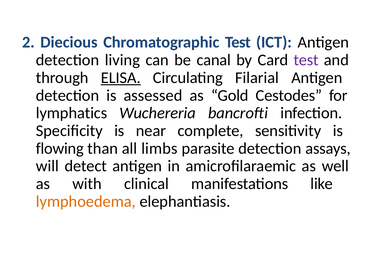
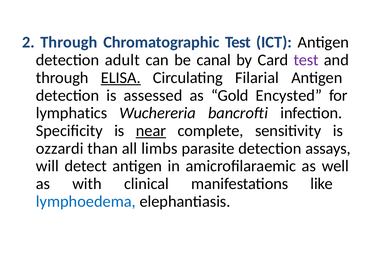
2 Diecious: Diecious -> Through (69, 42)
living: living -> adult (122, 60)
Cestodes: Cestodes -> Encysted (289, 95)
near underline: none -> present (151, 131)
flowing: flowing -> ozzardi (60, 148)
lymphoedema colour: orange -> blue (86, 201)
